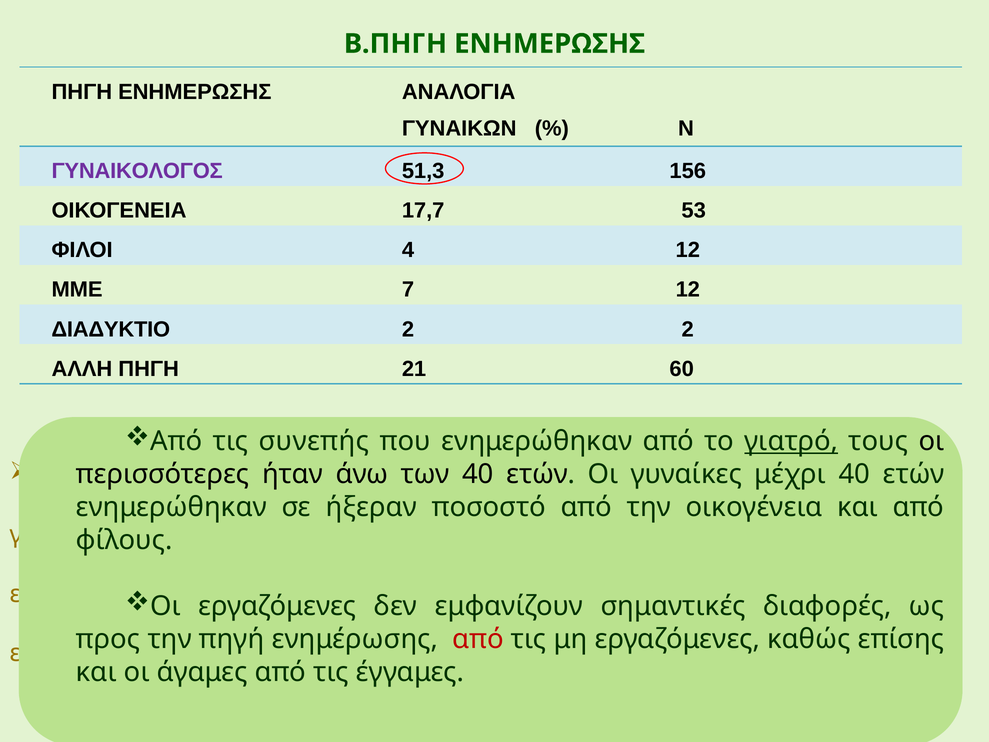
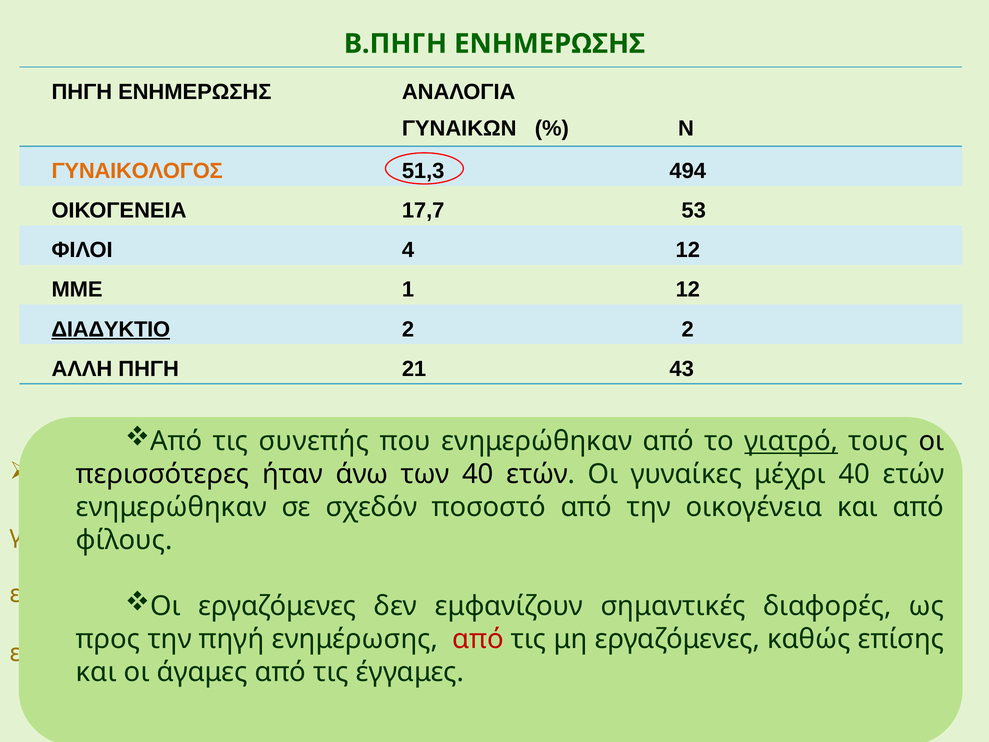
ΓΥΝΑΙΚΟΛΟΓΟΣ colour: purple -> orange (137, 171)
156: 156 -> 494 (688, 171)
7: 7 -> 1 (408, 290)
ΔΙΑΔΥΚΤΙΟ underline: none -> present (111, 329)
60: 60 -> 43 (682, 369)
ήξεραν: ήξεραν -> σχεδόν (372, 507)
